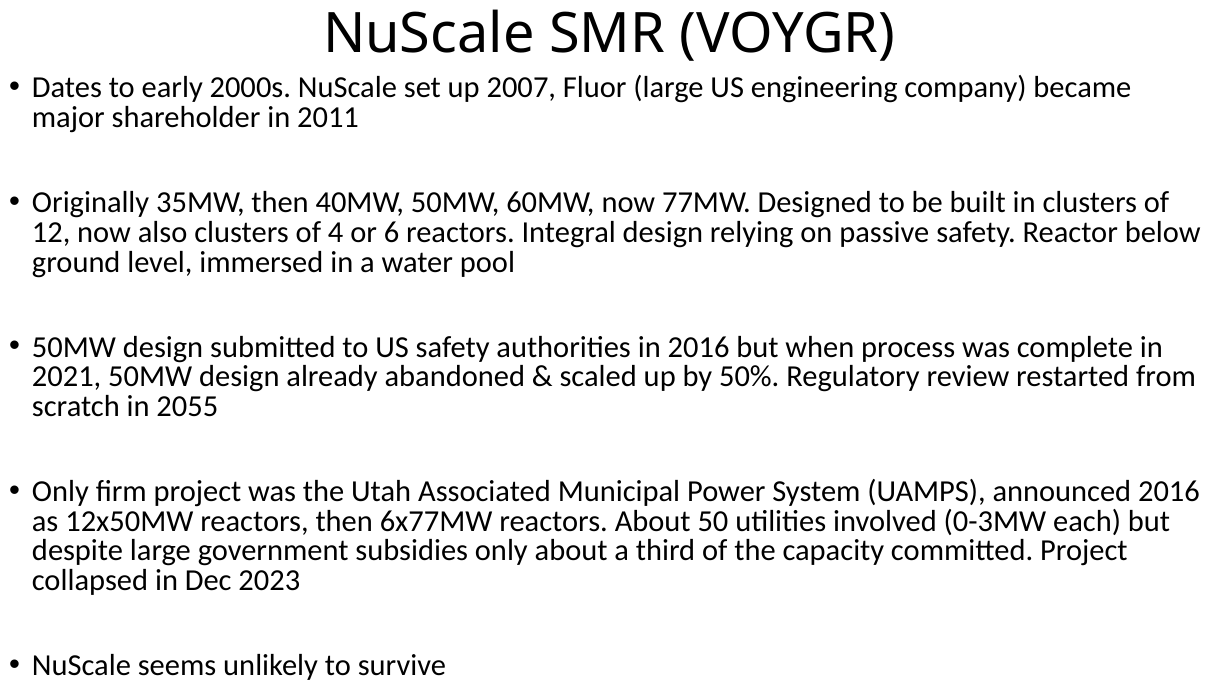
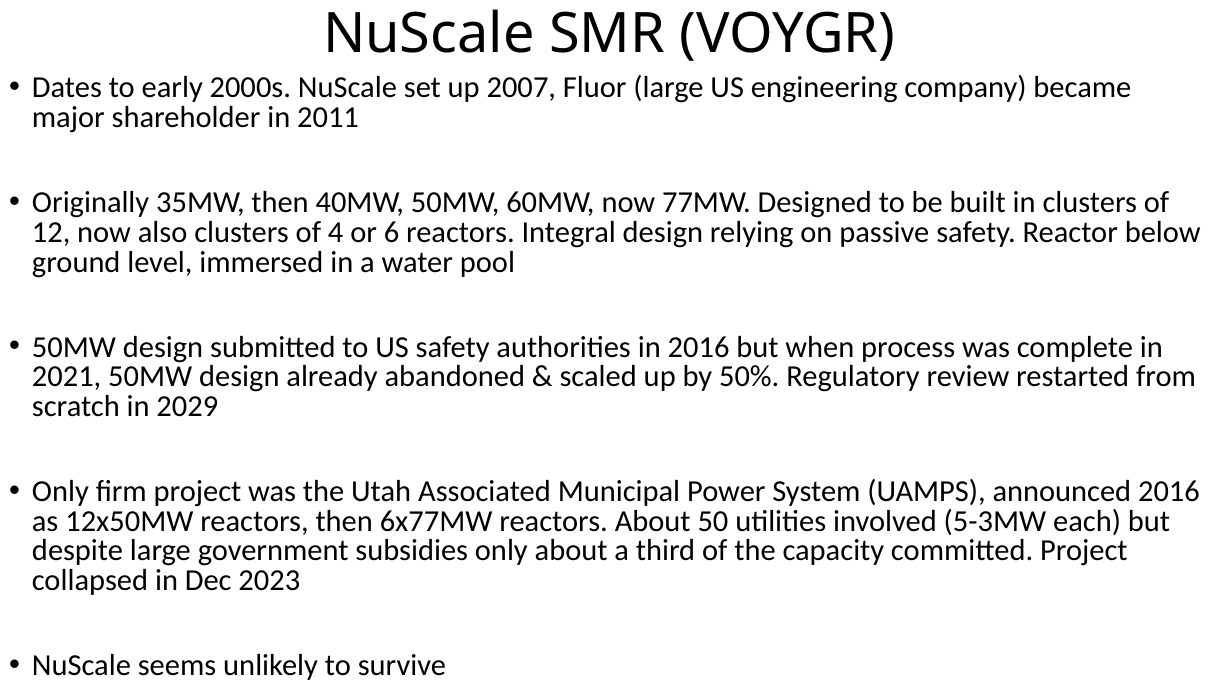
2055: 2055 -> 2029 (187, 407)
0-3MW: 0-3MW -> 5-3MW (995, 522)
